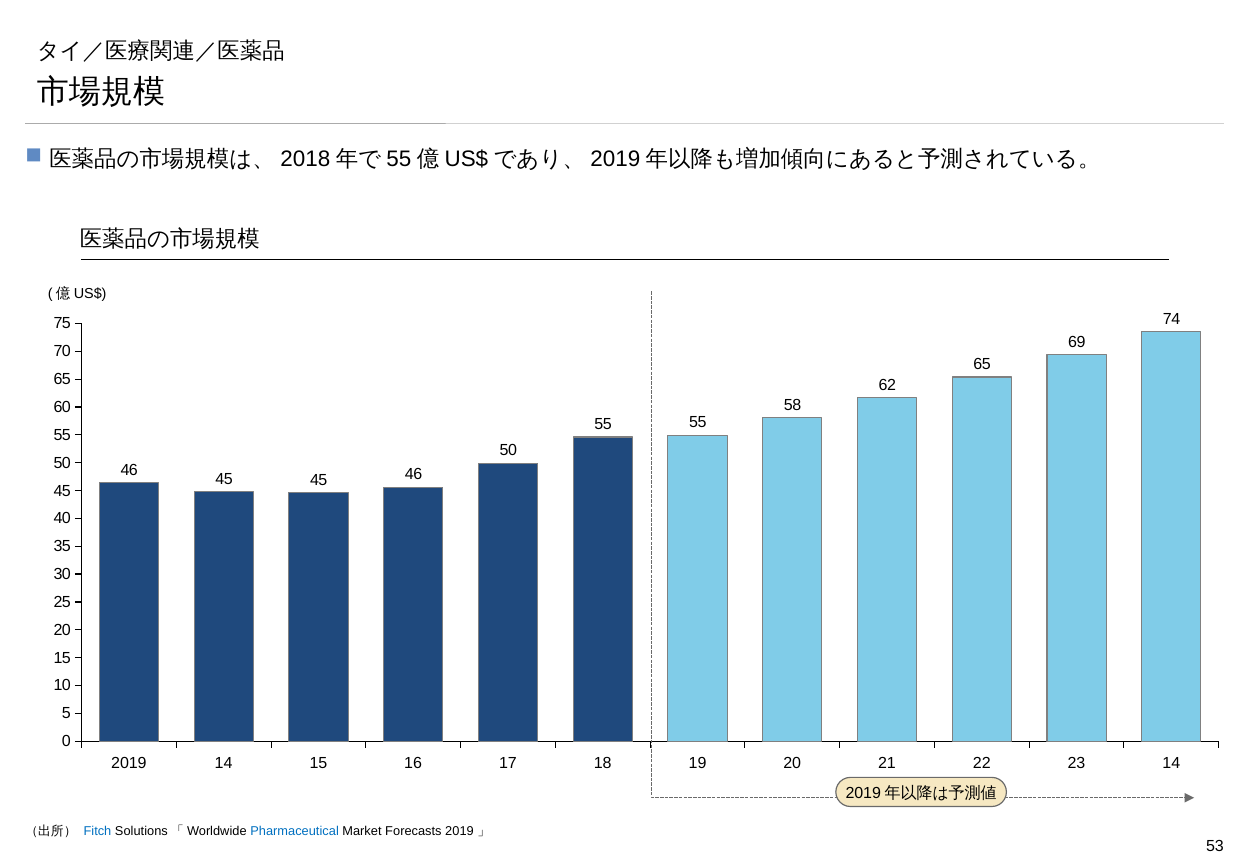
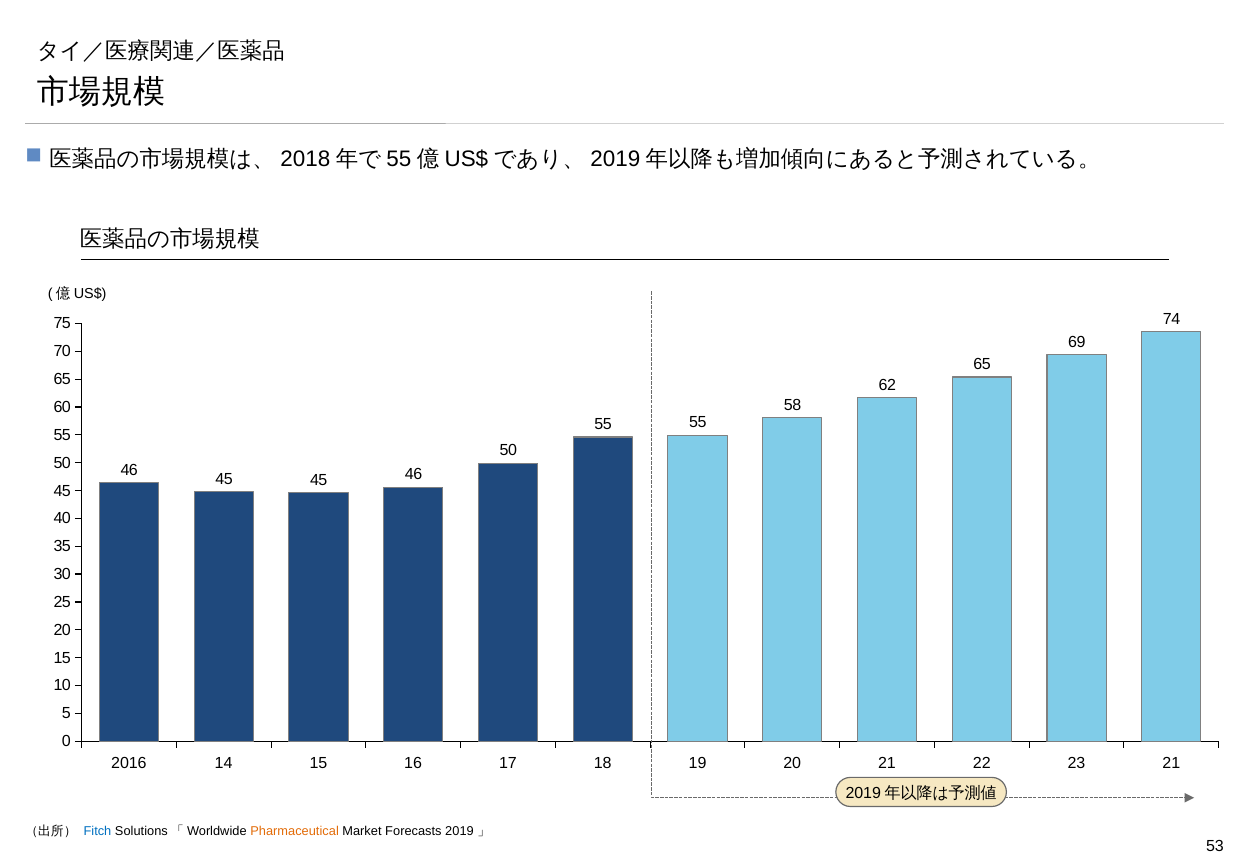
2019: 2019 -> 2016 (129, 763)
15 14: 14 -> 21 (1171, 763)
Pharmaceutical colour: blue -> orange (295, 831)
